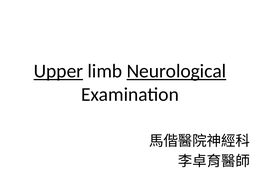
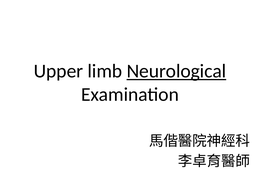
Upper underline: present -> none (58, 71)
